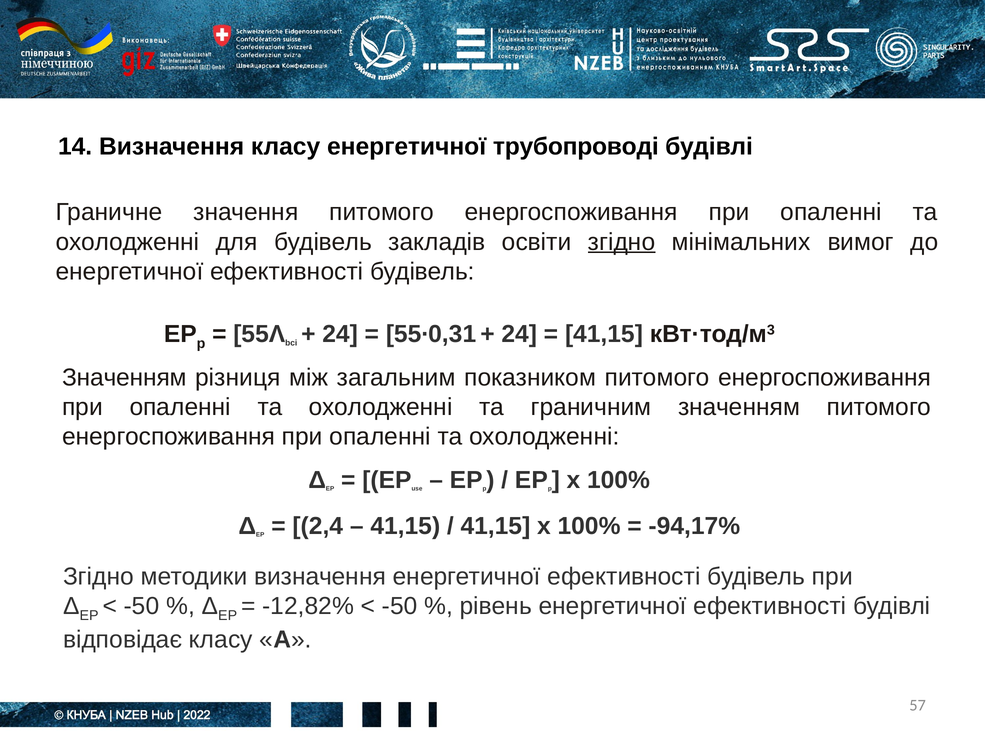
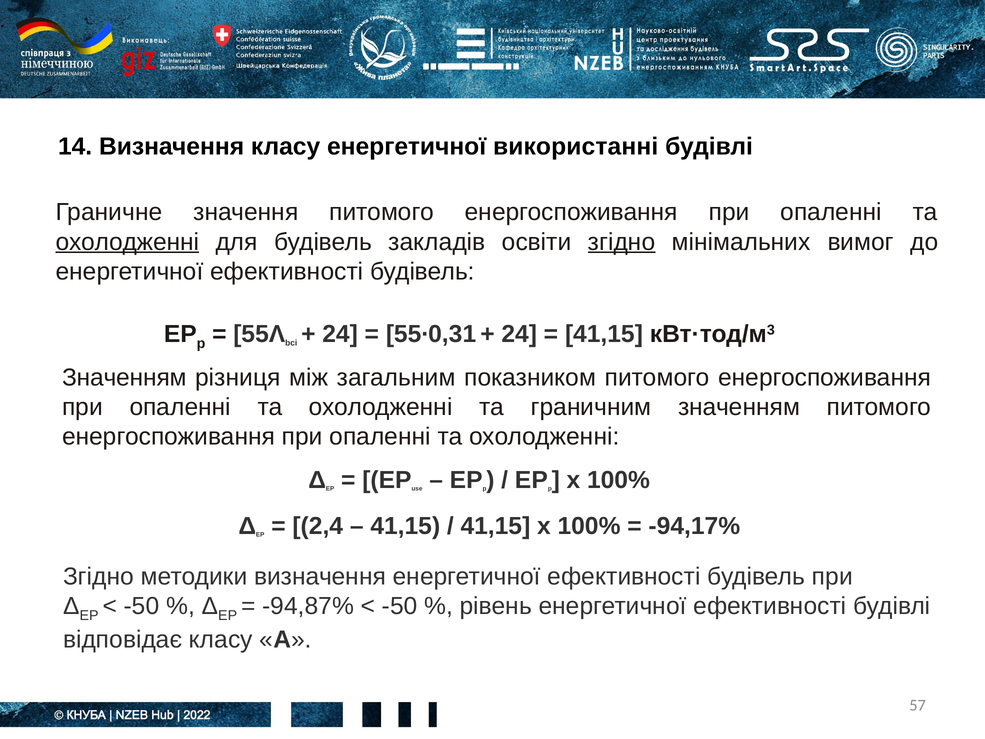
трубопроводі: трубопроводі -> використанні (576, 146)
охолодженні underline: none -> present (127, 242)
-12,82%: -12,82% -> -94,87% (308, 606)
